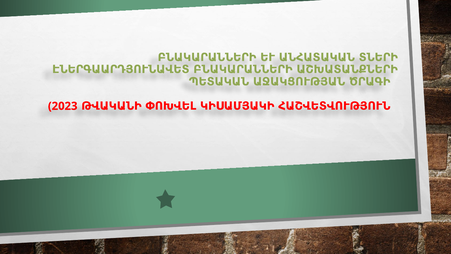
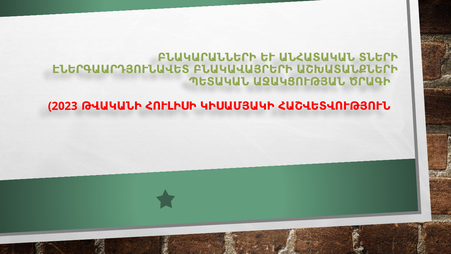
ԷՆԵՐԳԱԱՐԴՅՈՒՆԱՎԵՏ ԲՆԱԿԱՐԱՆՆԵՐԻ: ԲՆԱԿԱՐԱՆՆԵՐԻ -> ԲՆԱԿԱՎԱՅՐԵՐԻ (243, 69)
ՓՈԽՎԵԼ: ՓՈԽՎԵԼ -> ՀՈՒԼԻՍԻ (171, 106)
